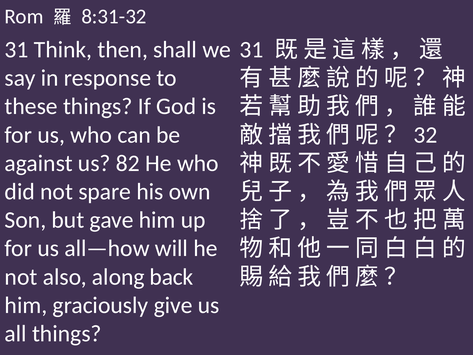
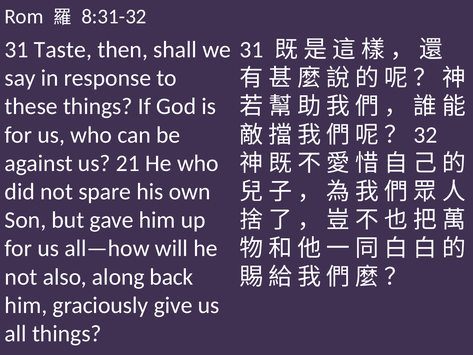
Think: Think -> Taste (63, 50)
82: 82 -> 21 (128, 163)
